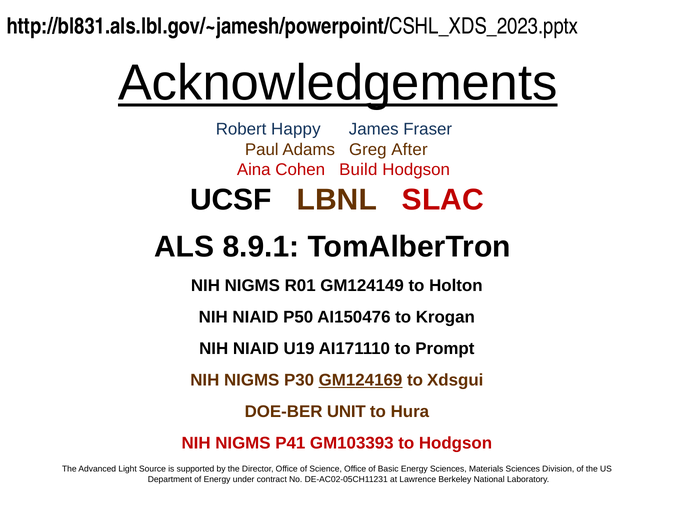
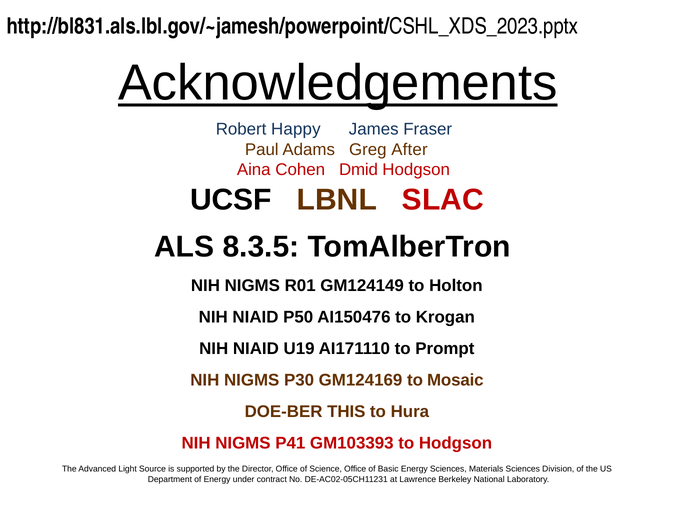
Build: Build -> Dmid (358, 170)
8.9.1: 8.9.1 -> 8.3.5 (261, 247)
GM124169 underline: present -> none (361, 380)
Xdsgui: Xdsgui -> Mosaic (455, 380)
UNIT: UNIT -> THIS (346, 412)
